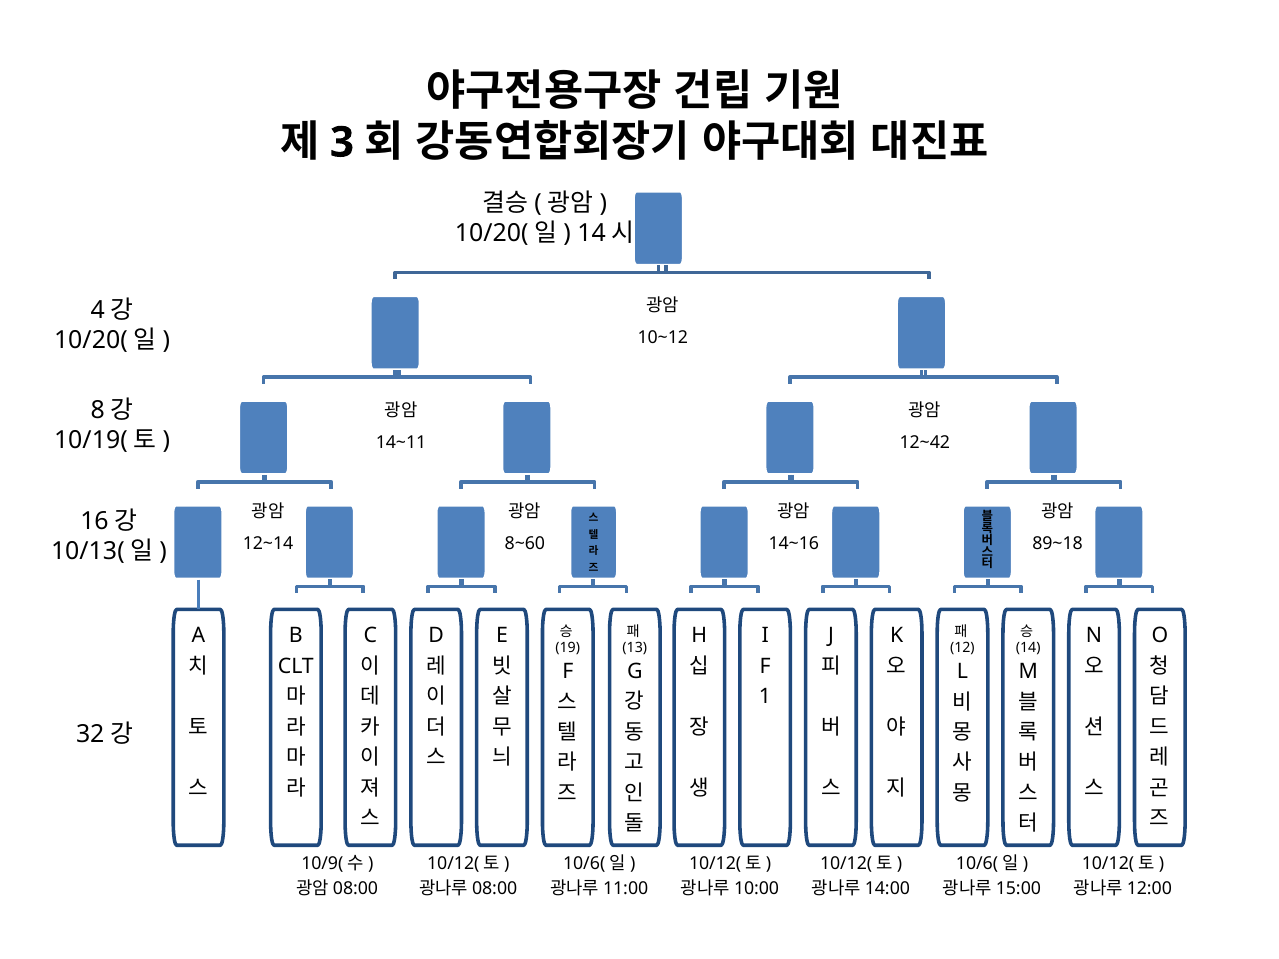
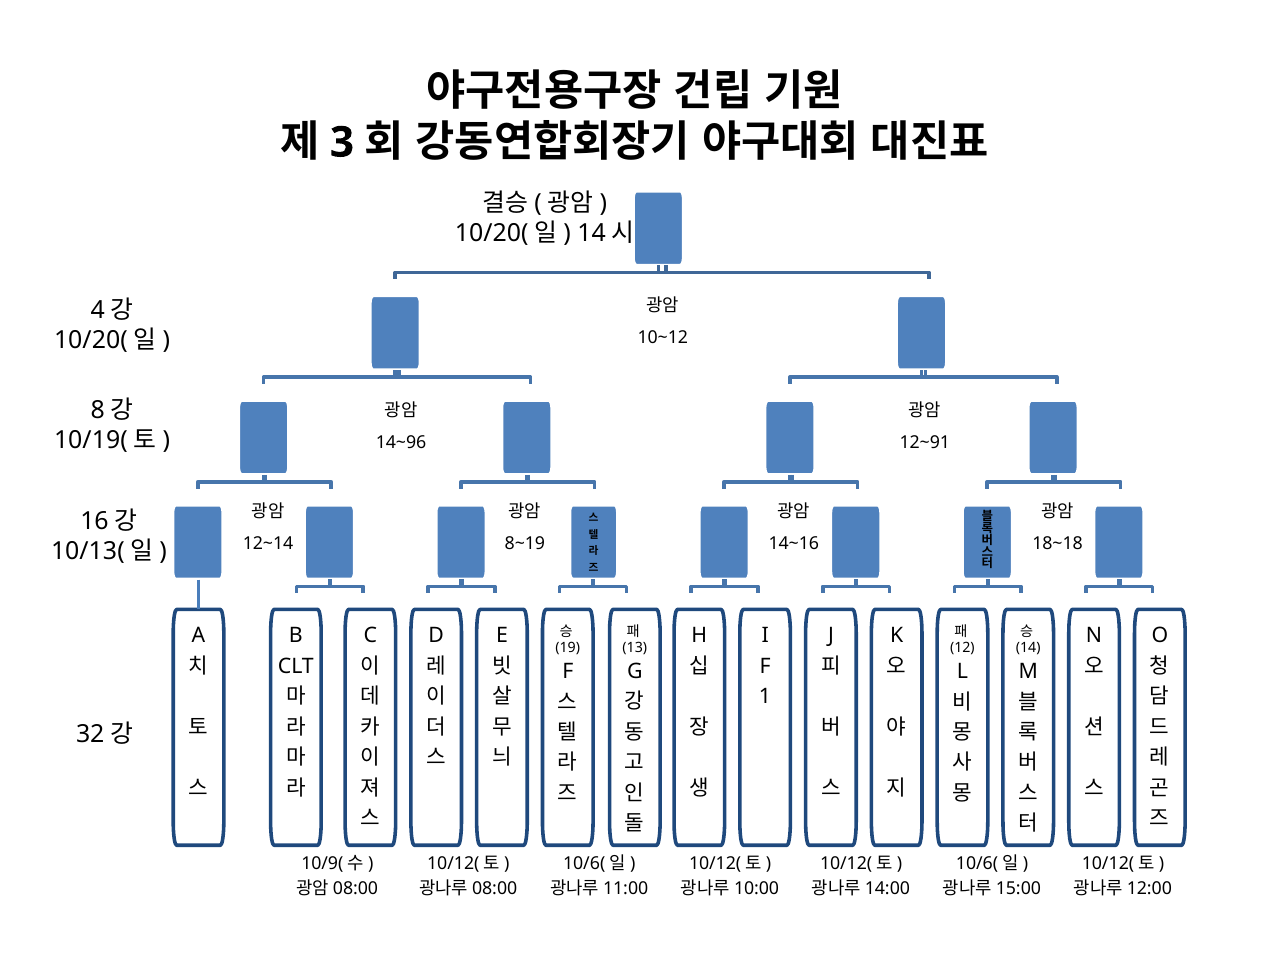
14~11: 14~11 -> 14~96 (401, 443)
12~42: 12~42 -> 12~91 (925, 443)
8~60: 8~60 -> 8~19 (525, 544)
89~18: 89~18 -> 18~18 (1058, 544)
